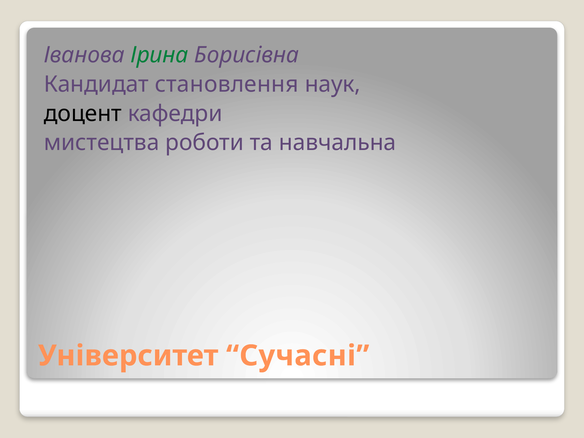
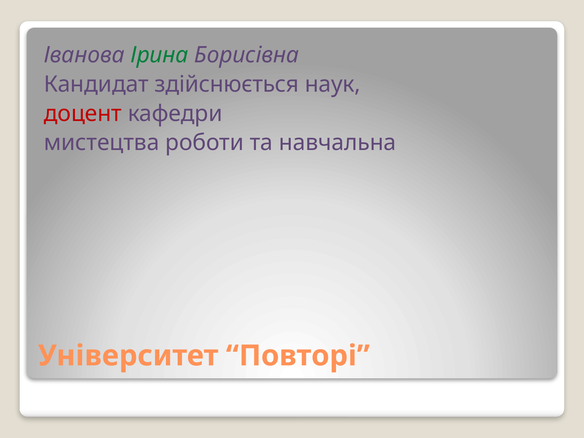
становлення: становлення -> здійснюється (227, 84)
доцент colour: black -> red (83, 114)
Сучасні: Сучасні -> Повторі (298, 356)
